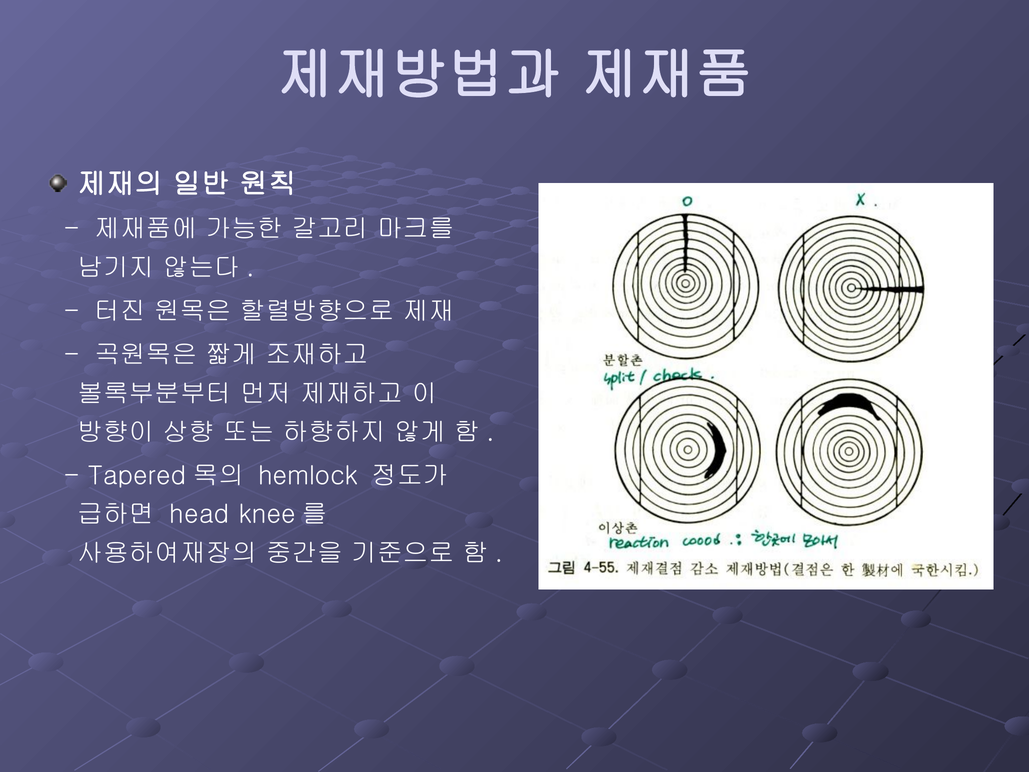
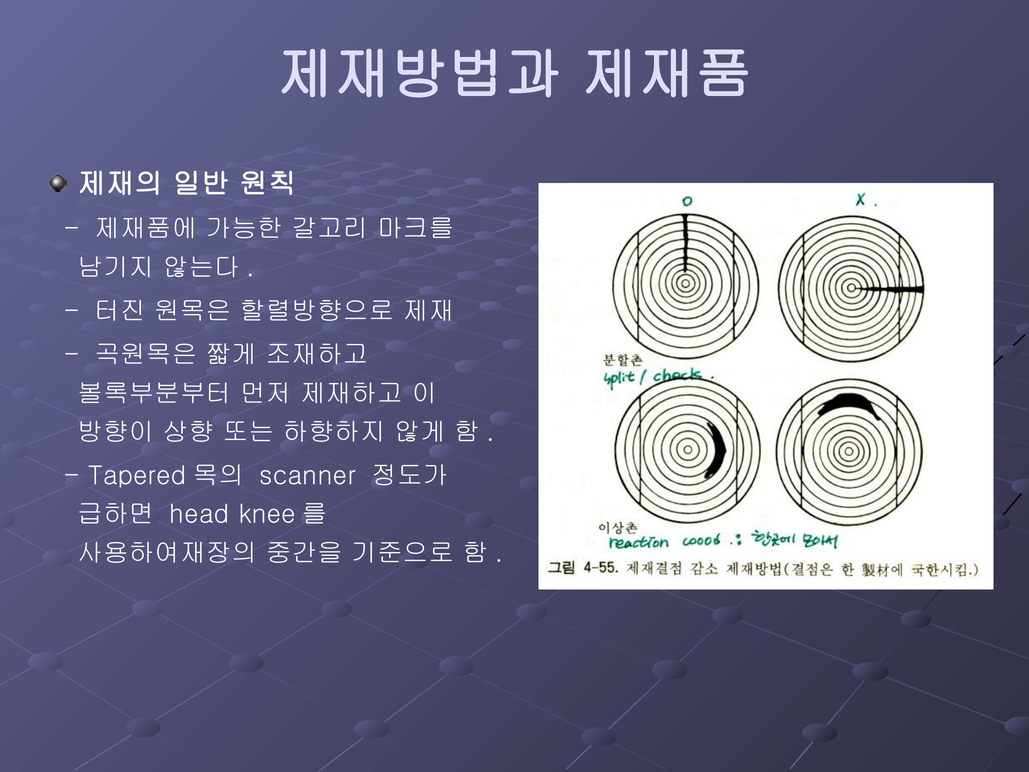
hemlock: hemlock -> scanner (308, 476)
